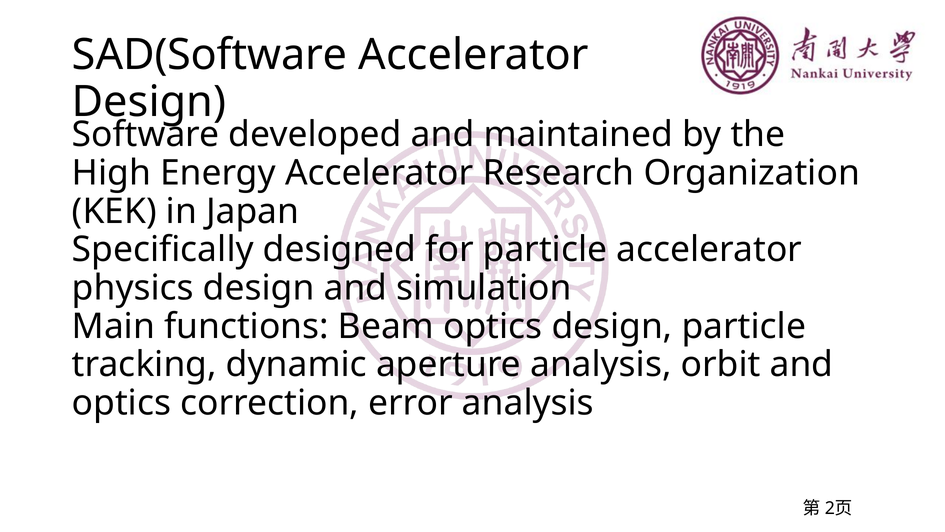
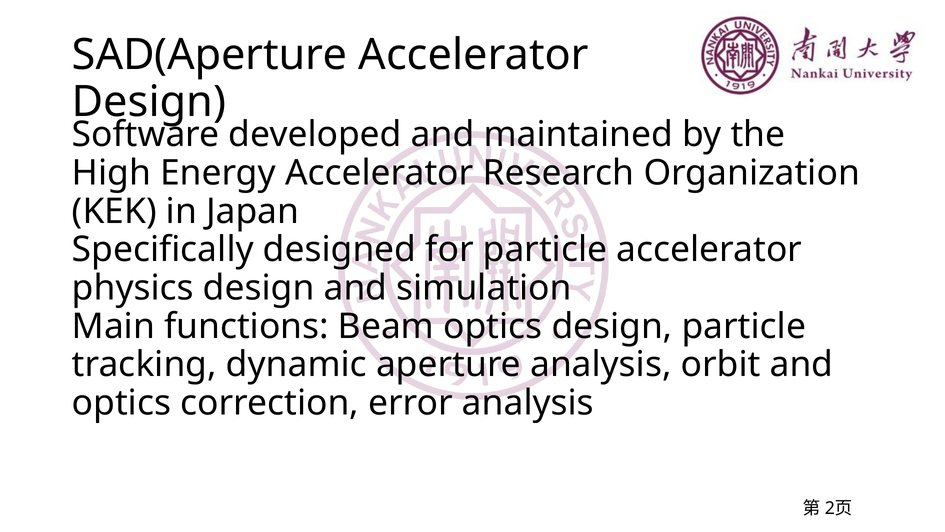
SAD(Software: SAD(Software -> SAD(Aperture (210, 55)
